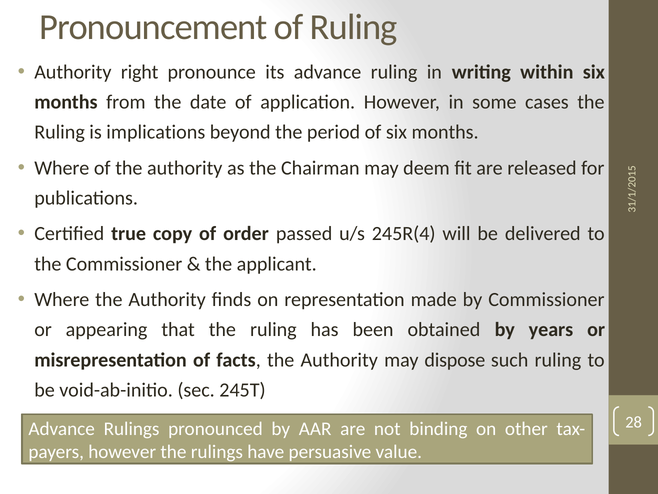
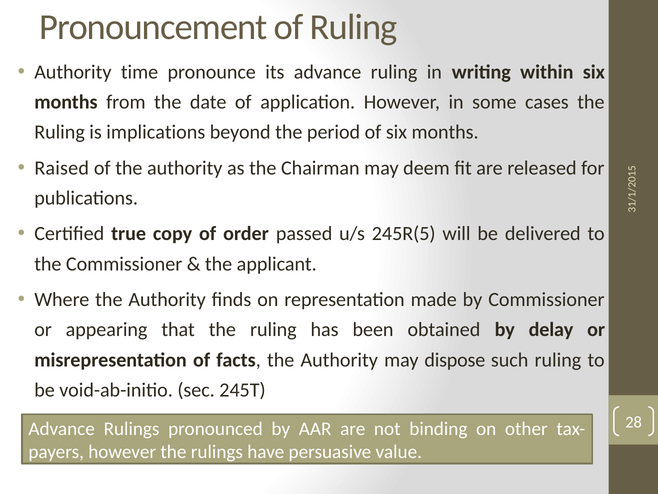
right: right -> time (140, 72)
Where: Where -> Raised (62, 168)
245R(4: 245R(4 -> 245R(5 (404, 234)
years: years -> delay (551, 329)
